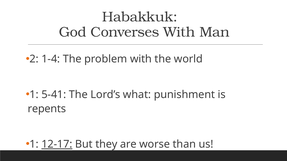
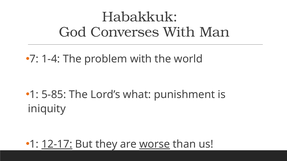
2: 2 -> 7 (34, 59)
5-41: 5-41 -> 5-85 (54, 95)
repents: repents -> iniquity (47, 109)
worse underline: none -> present (155, 145)
